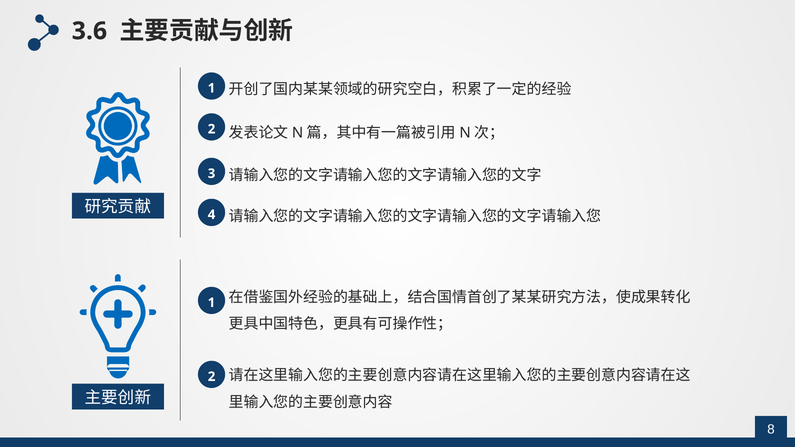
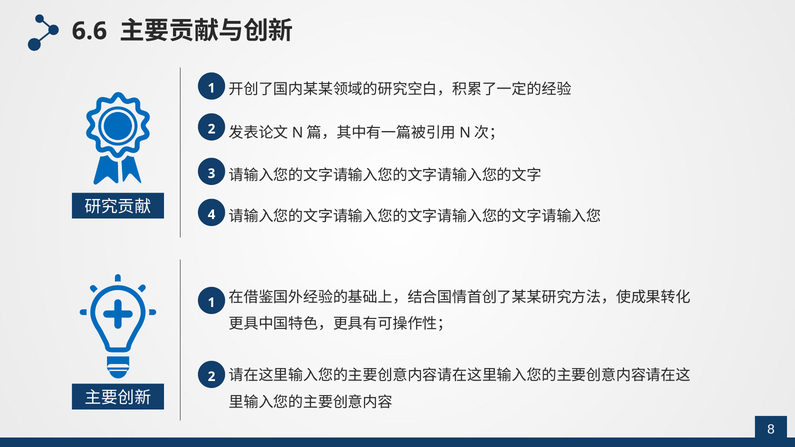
3.6: 3.6 -> 6.6 (89, 31)
